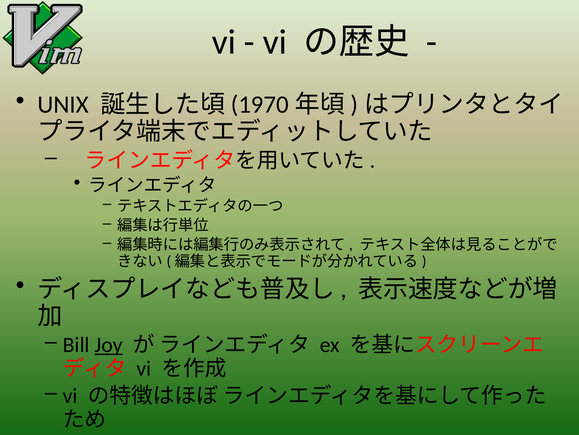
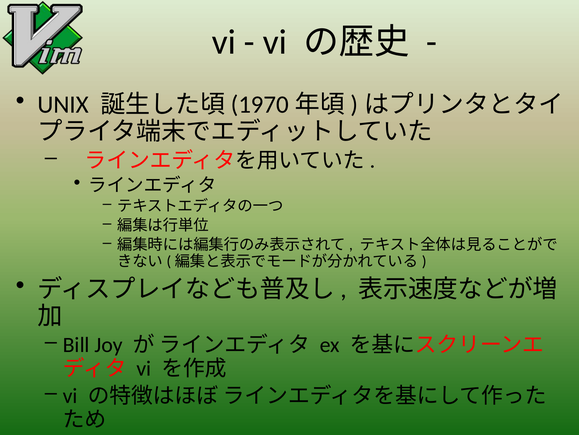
Joy underline: present -> none (109, 344)
